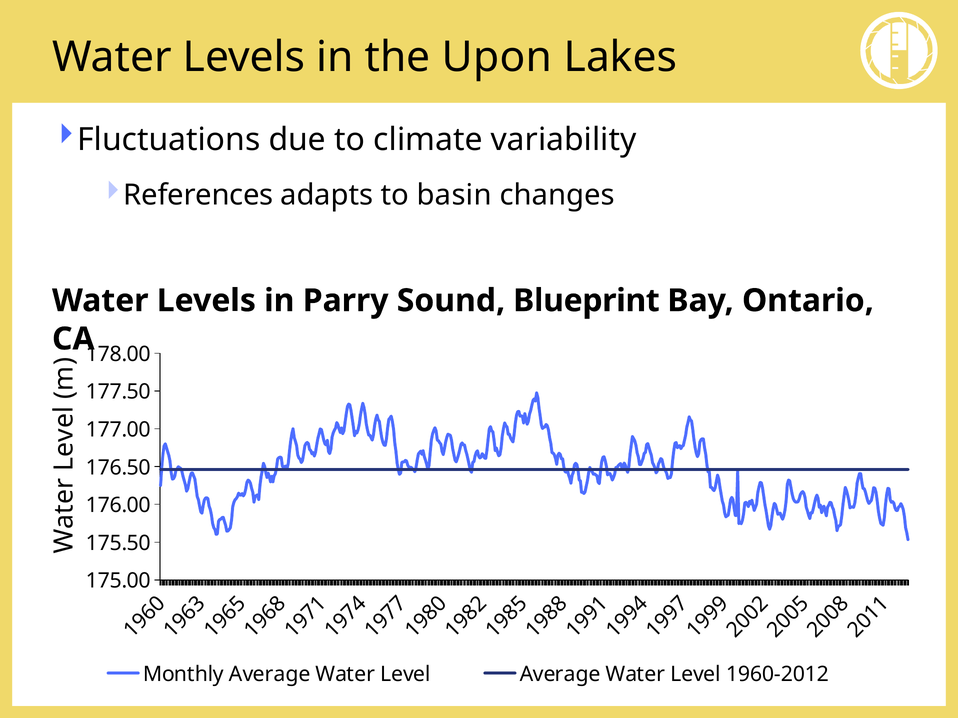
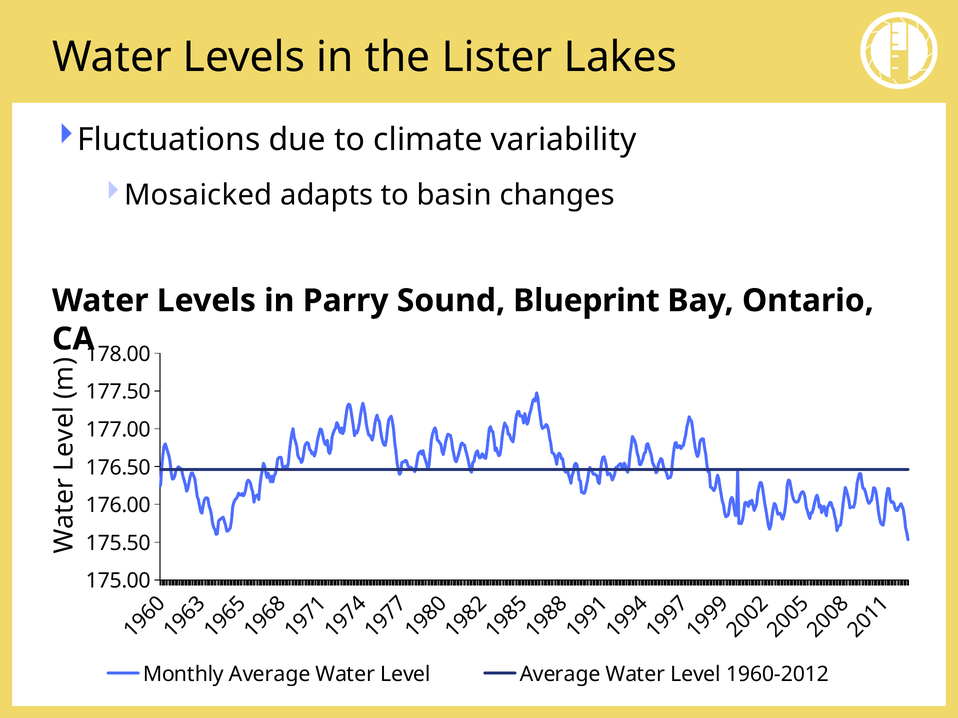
Upon: Upon -> Lister (497, 57)
References: References -> Mosaicked (198, 195)
